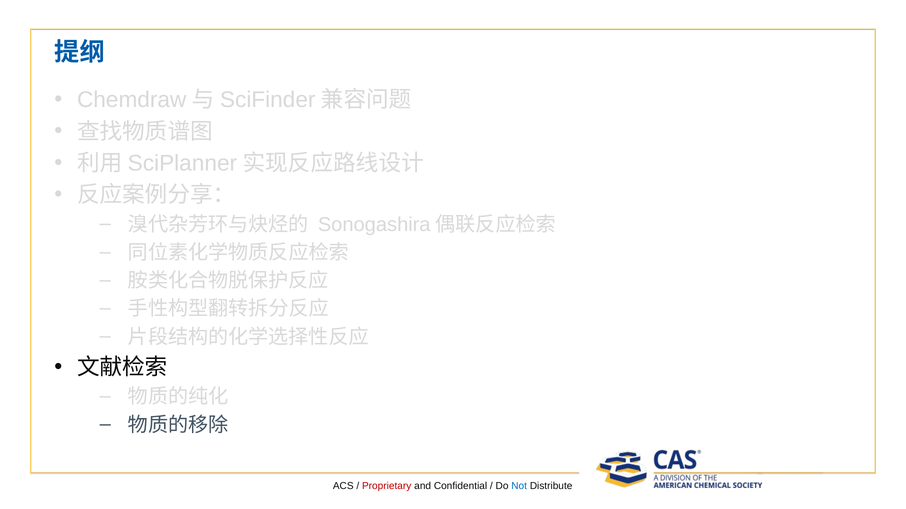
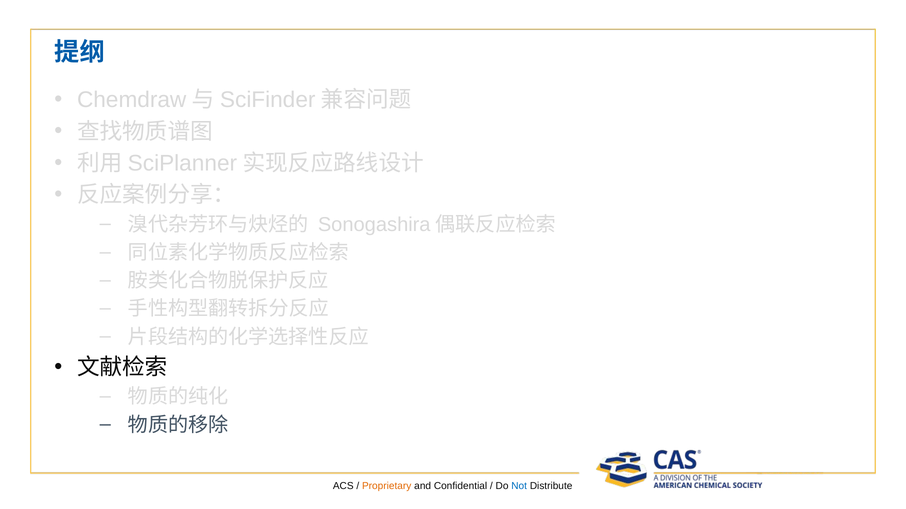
Proprietary colour: red -> orange (387, 487)
